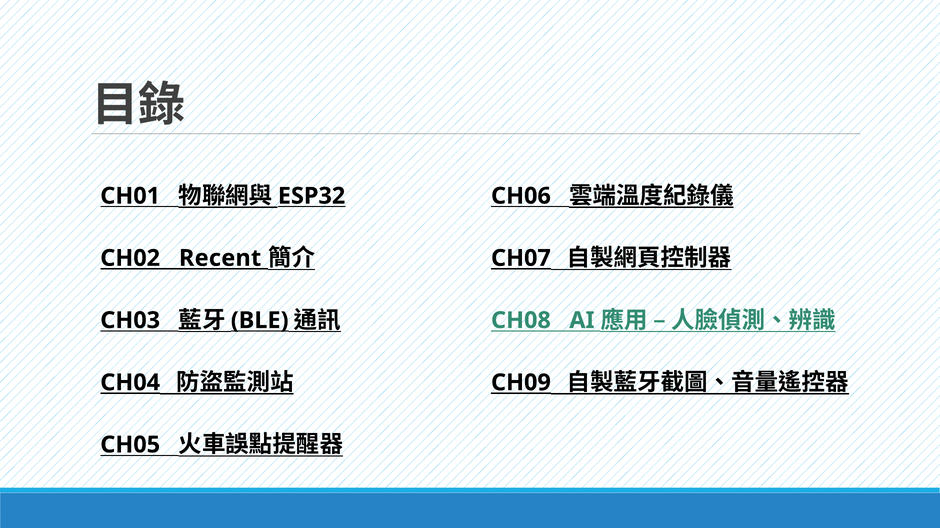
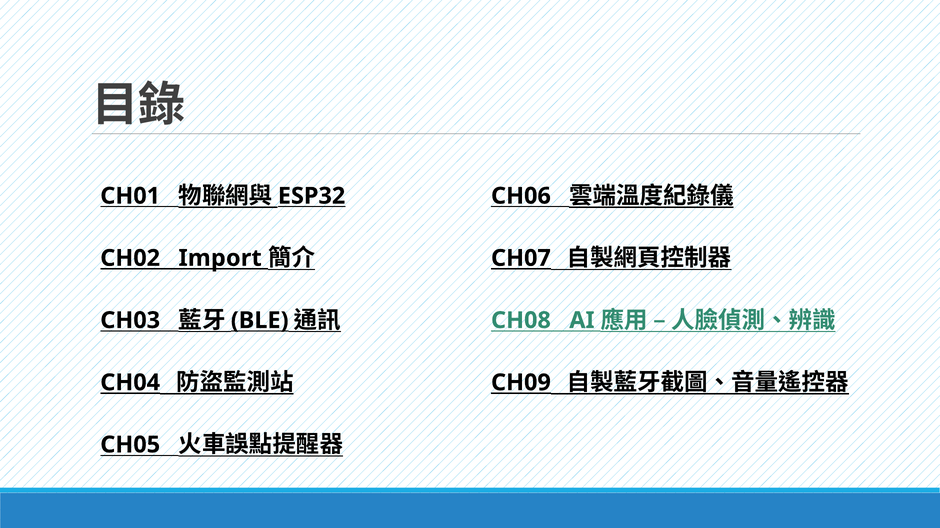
Recent: Recent -> Import (220, 258)
